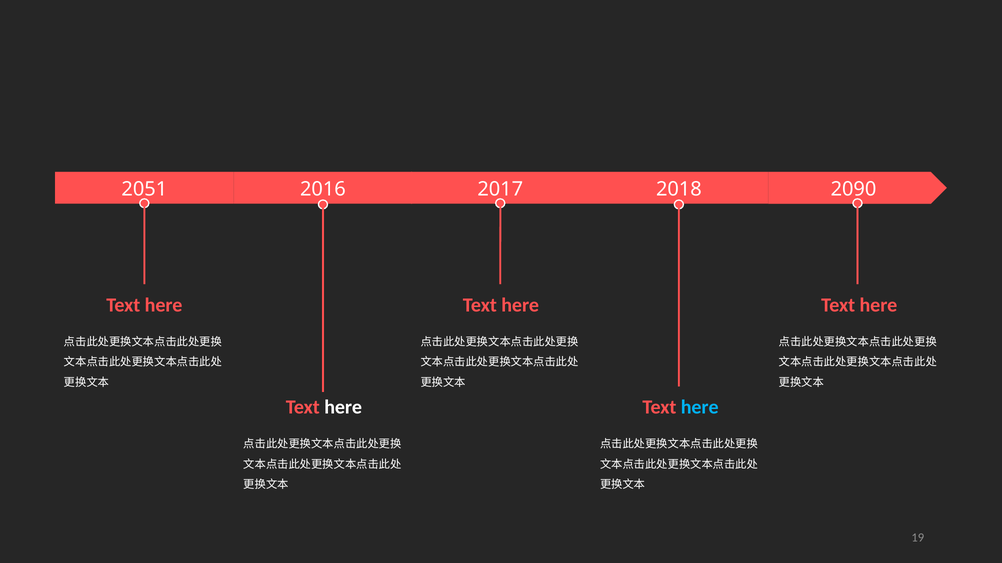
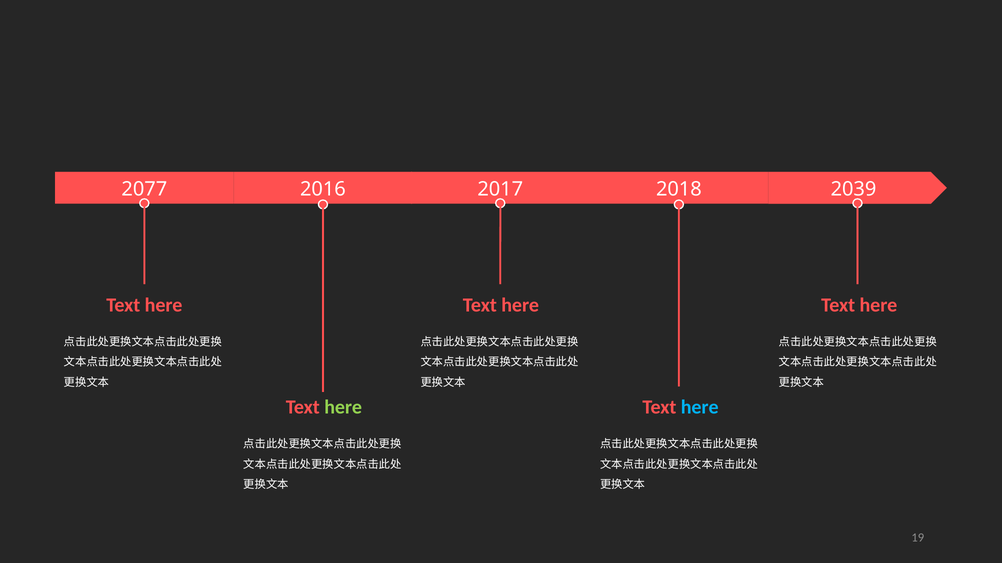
2051: 2051 -> 2077 (144, 189)
2090: 2090 -> 2039 (854, 189)
here colour: white -> light green (343, 408)
